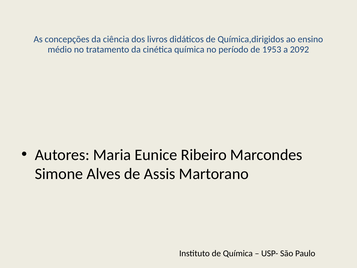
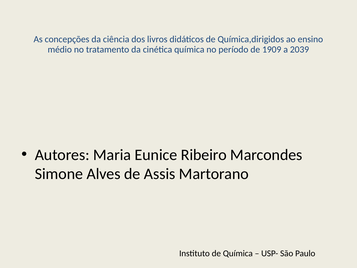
1953: 1953 -> 1909 (272, 50)
2092: 2092 -> 2039 (300, 50)
